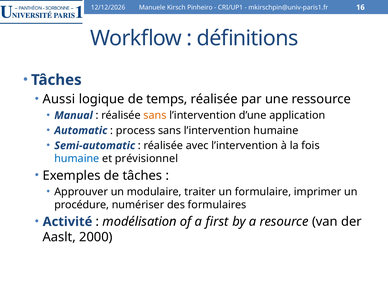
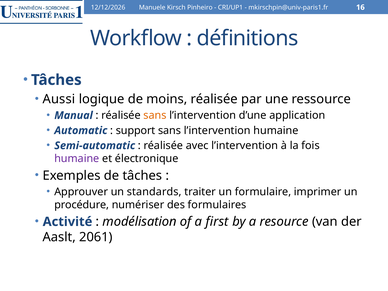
temps: temps -> moins (167, 99)
process: process -> support (136, 131)
humaine colour: blue -> purple (77, 159)
prévisionnel: prévisionnel -> électronique (147, 159)
modulaire: modulaire -> standards (154, 192)
2000: 2000 -> 2061 (96, 237)
